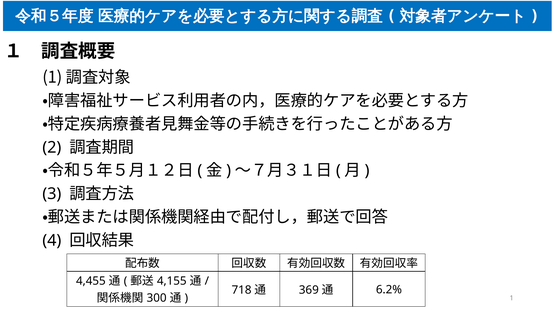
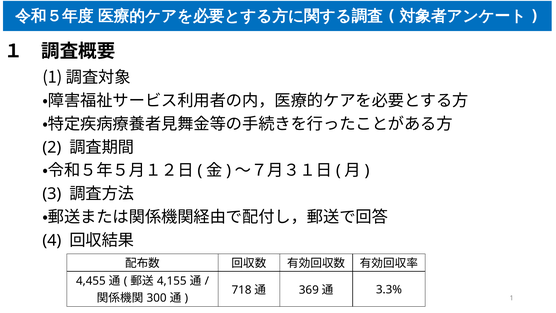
6.2%: 6.2% -> 3.3% (389, 289)
